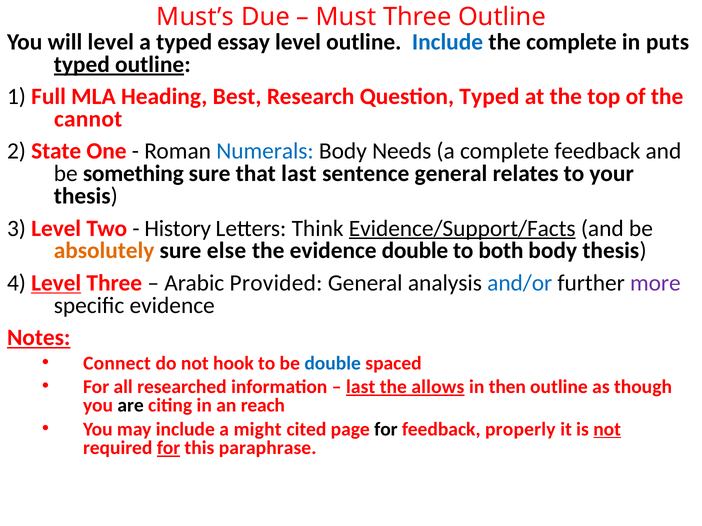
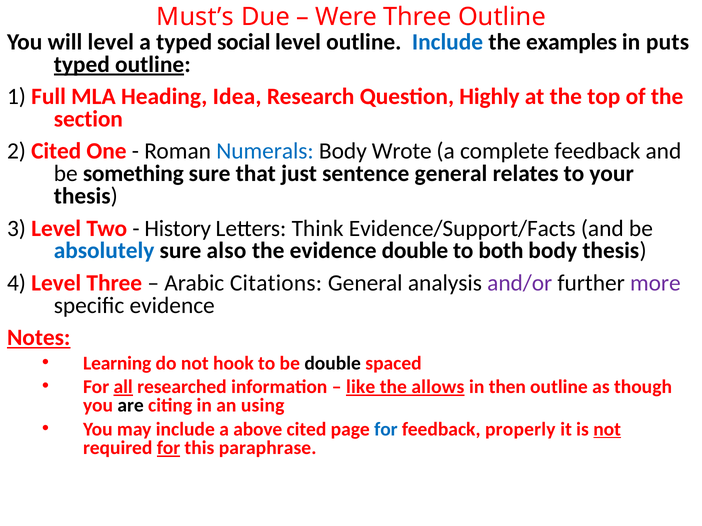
Must: Must -> Were (346, 17)
essay: essay -> social (244, 42)
the complete: complete -> examples (572, 42)
Best: Best -> Idea (237, 97)
Question Typed: Typed -> Highly (489, 97)
cannot: cannot -> section (88, 119)
2 State: State -> Cited (56, 151)
Needs: Needs -> Wrote (402, 151)
that last: last -> just (299, 174)
Evidence/Support/Facts underline: present -> none (462, 229)
absolutely colour: orange -> blue (104, 251)
else: else -> also (227, 251)
Level underline: present -> none (56, 283)
Provided: Provided -> Citations (276, 283)
and/or colour: blue -> purple (520, 283)
Connect: Connect -> Learning (117, 364)
double colour: blue -> black (333, 364)
all underline: none -> present (123, 387)
last: last -> like (361, 387)
reach: reach -> using (263, 406)
might: might -> above (258, 429)
for colour: black -> blue (386, 429)
